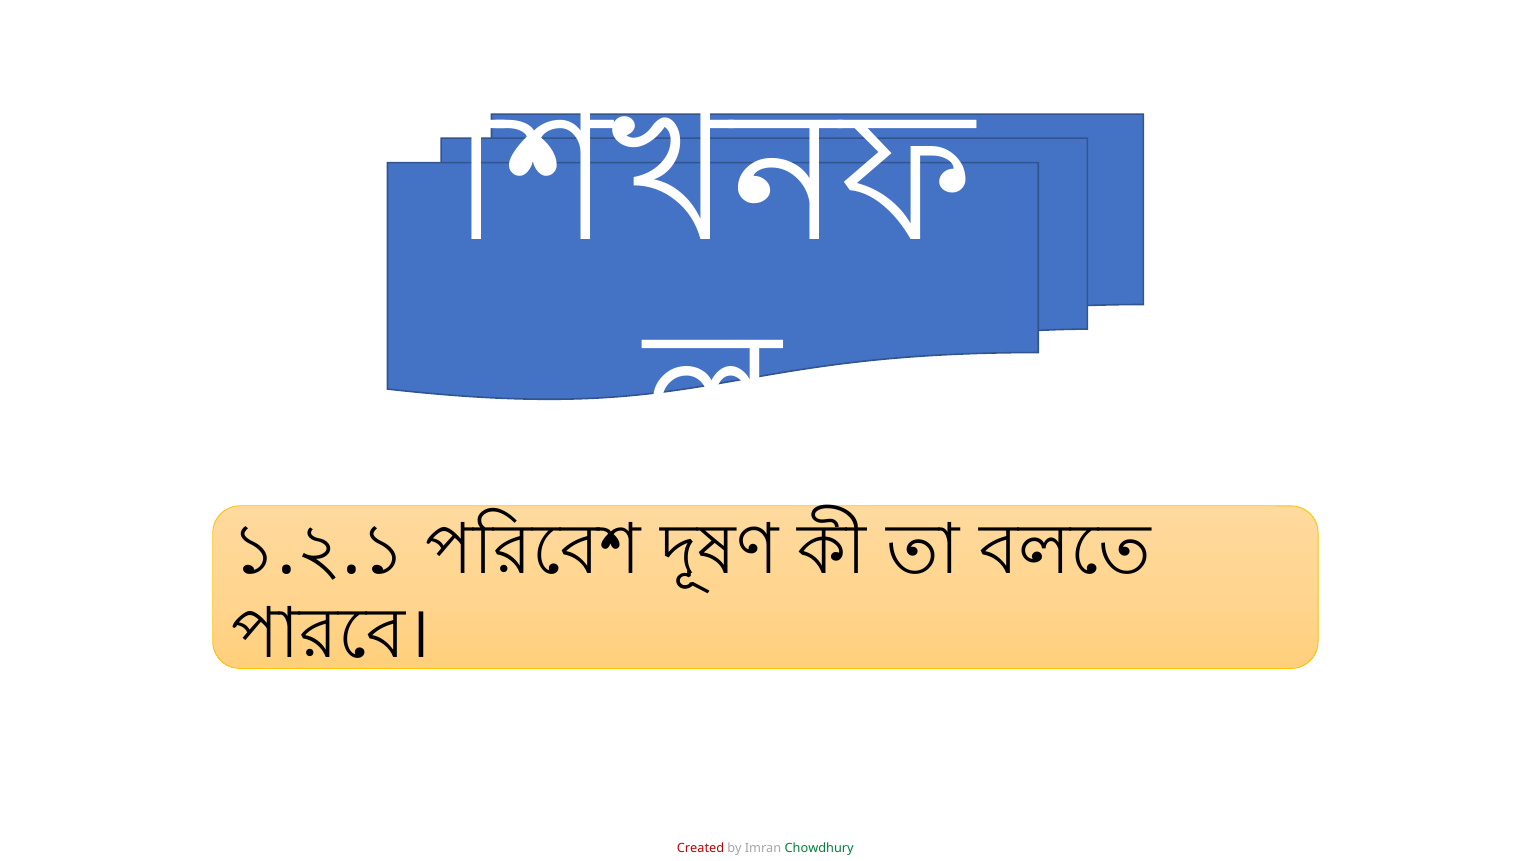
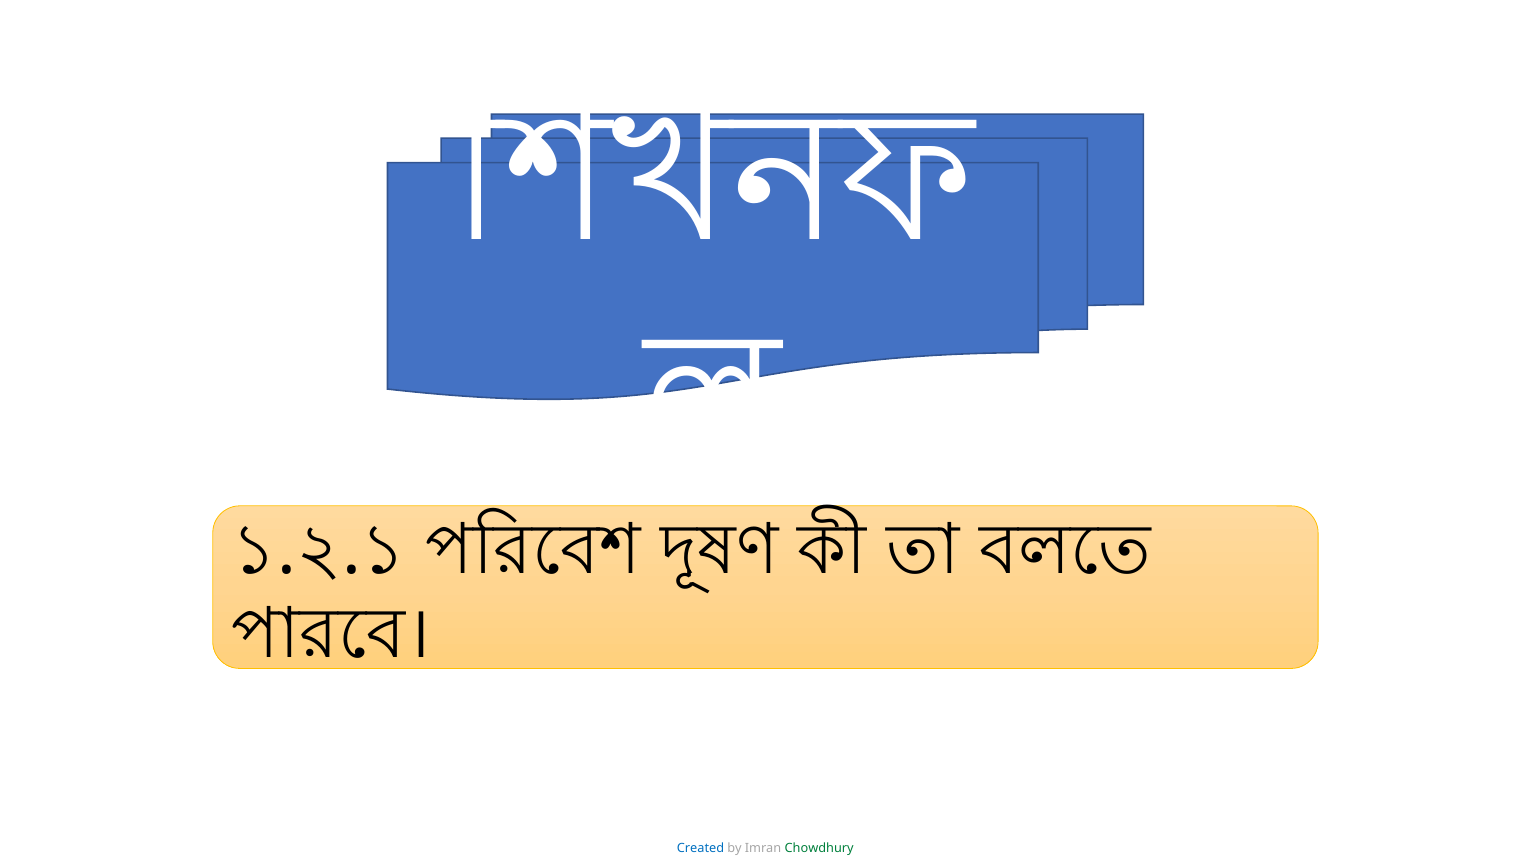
Created colour: red -> blue (701, 848)
